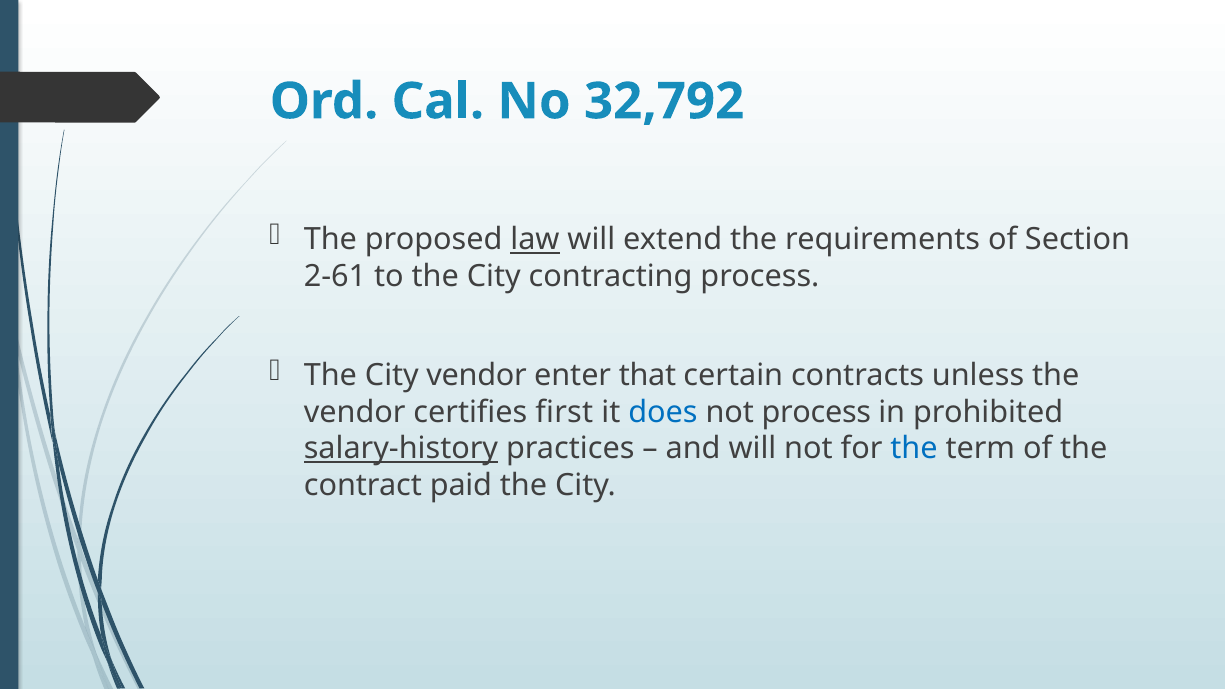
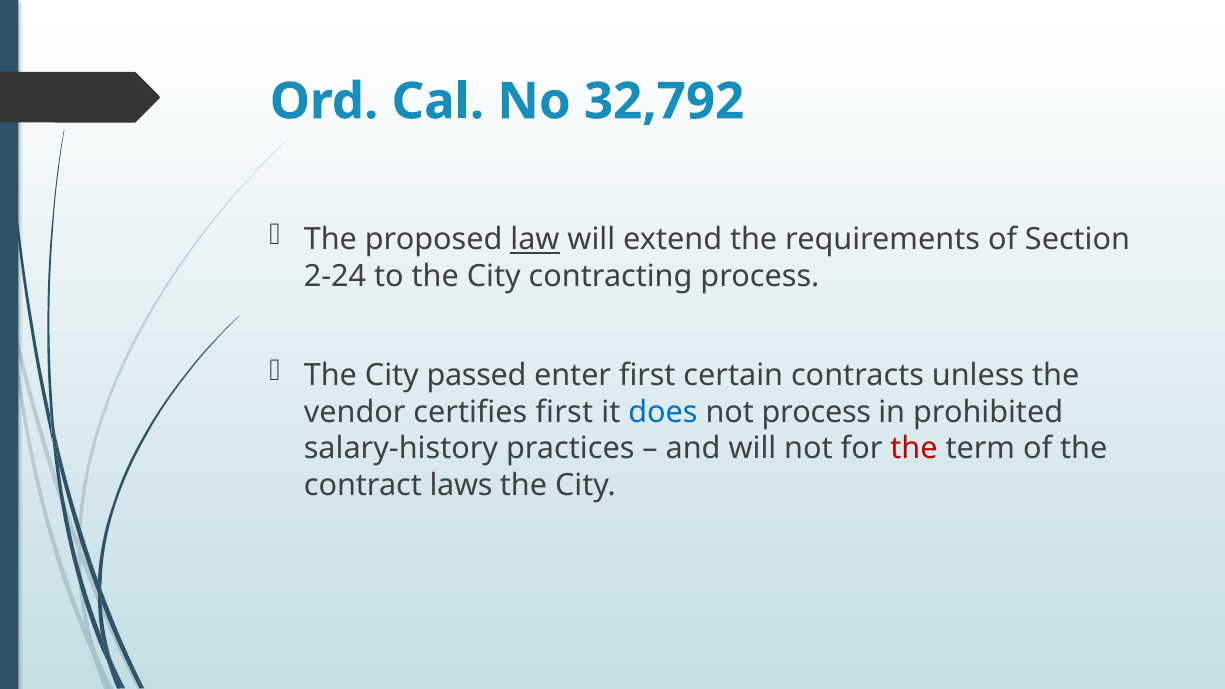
2-61: 2-61 -> 2-24 (335, 276)
City vendor: vendor -> passed (477, 375)
enter that: that -> first (647, 375)
salary-history underline: present -> none (401, 449)
the colour: blue -> red (914, 449)
paid: paid -> laws (461, 486)
